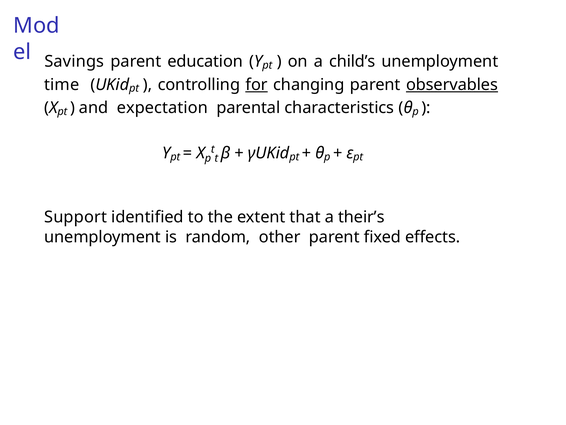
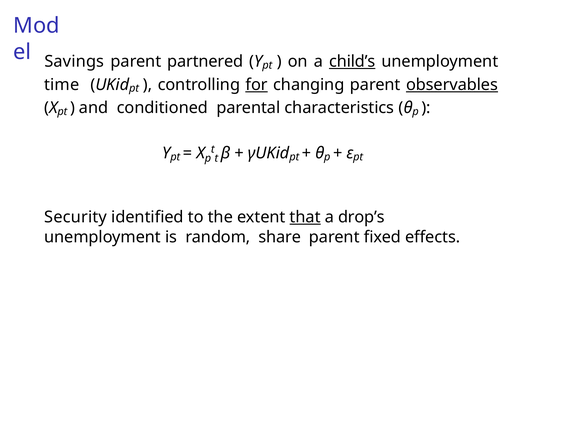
education: education -> partnered (205, 61)
child’s underline: none -> present (352, 61)
expectation: expectation -> conditioned (162, 108)
Support: Support -> Security (76, 217)
that underline: none -> present (305, 217)
their’s: their’s -> drop’s (361, 217)
other: other -> share (280, 237)
